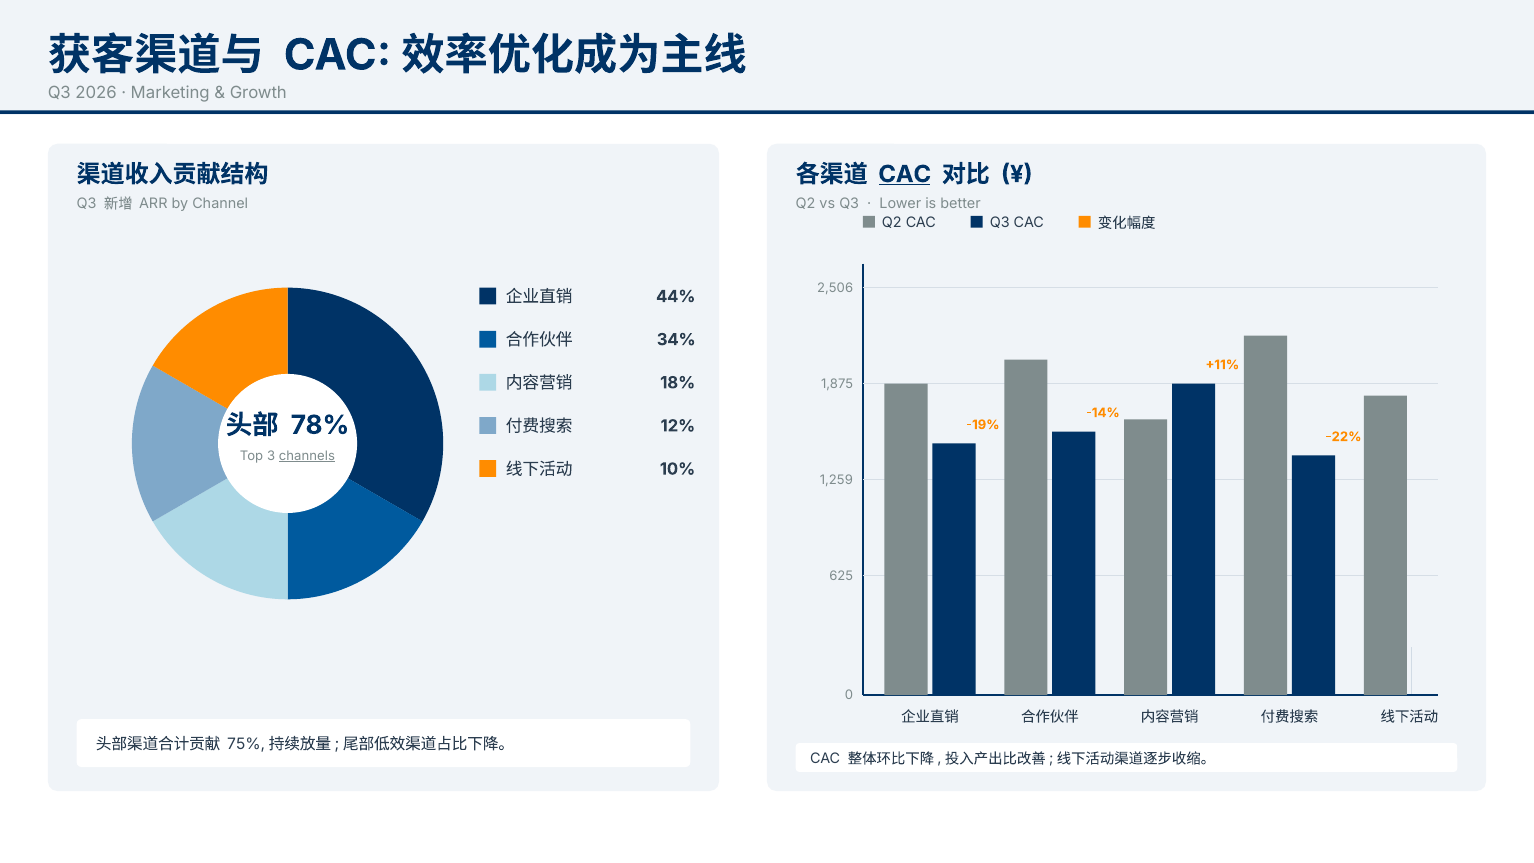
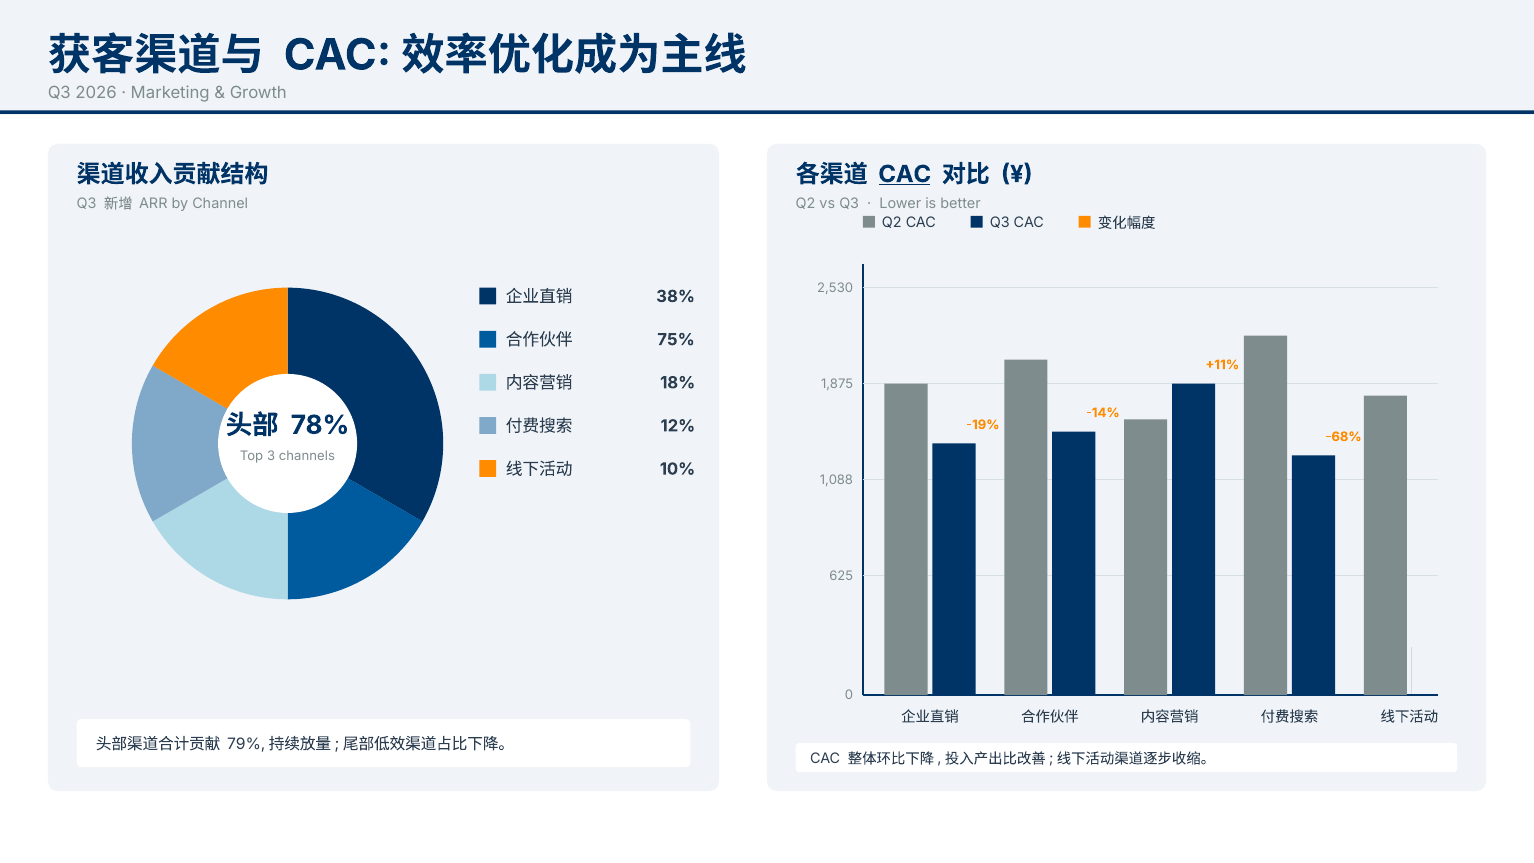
2,506: 2,506 -> 2,530 (835, 288)
44%: 44% -> 38% (676, 296)
34%: 34% -> 75% (676, 340)
-22%: -22% -> -68% (1344, 437)
channels underline: present -> none (307, 456)
1,259: 1,259 -> 1,088 (836, 480)
75%: 75% -> 79% (246, 744)
